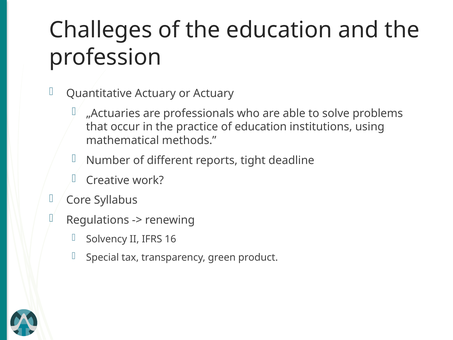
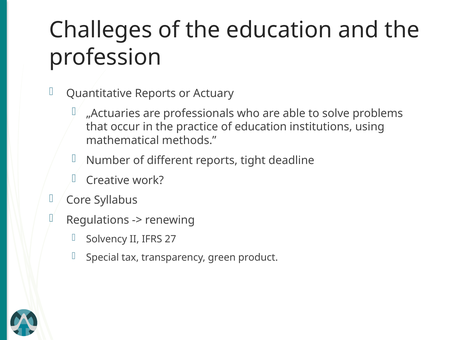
Quantitative Actuary: Actuary -> Reports (155, 93)
16: 16 -> 27 (170, 239)
